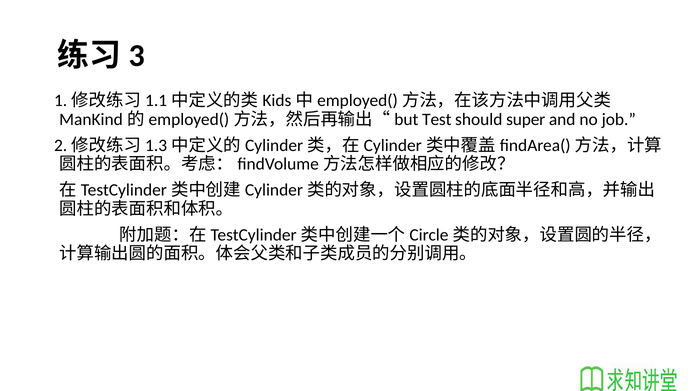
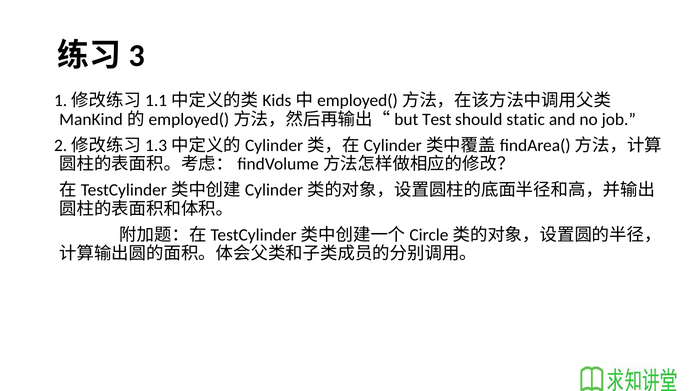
super: super -> static (526, 120)
